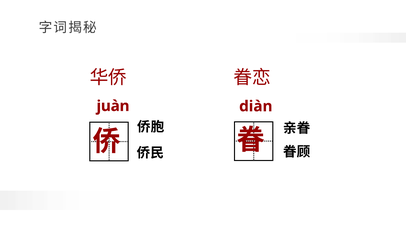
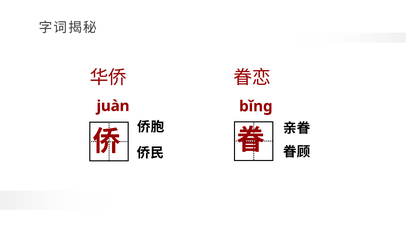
diàn: diàn -> bǐng (256, 106)
